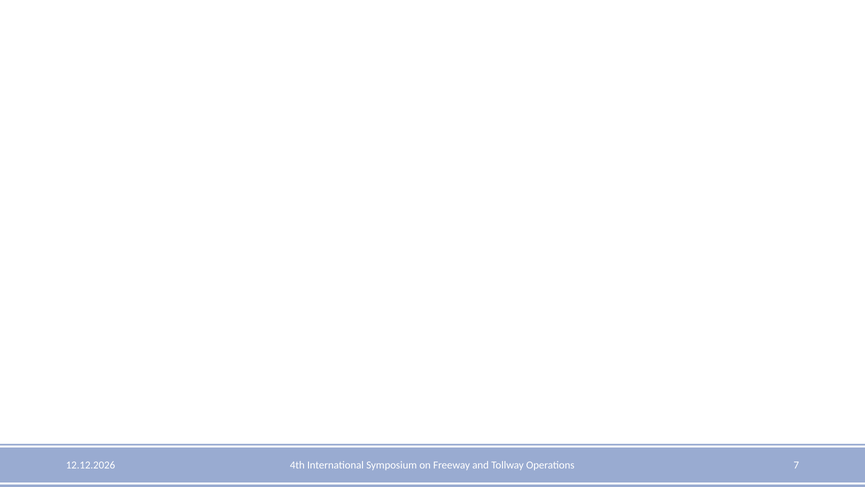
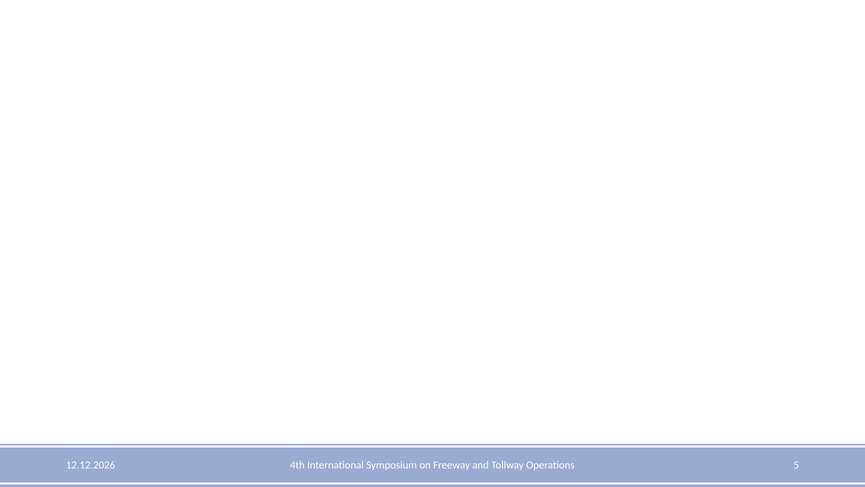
7: 7 -> 5 (796, 465)
